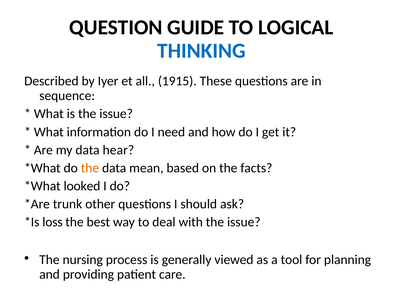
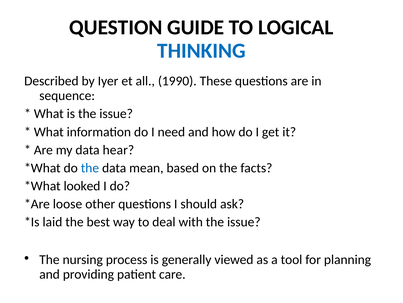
1915: 1915 -> 1990 (177, 81)
the colour: orange -> blue (90, 168)
trunk: trunk -> loose (68, 203)
loss: loss -> laid (52, 221)
